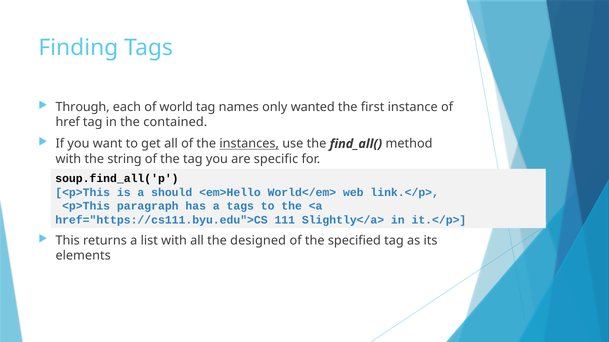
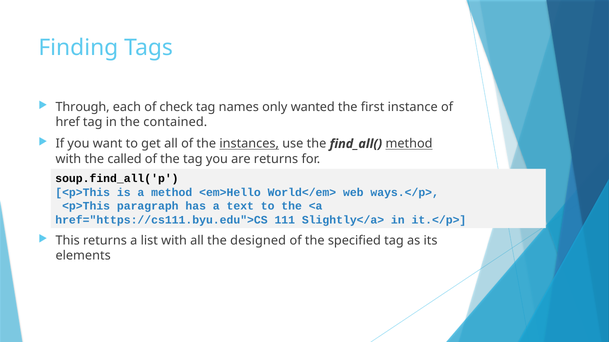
world: world -> check (176, 107)
method underline: none -> present (409, 144)
string: string -> called (125, 159)
are specific: specific -> returns (276, 159)
a should: should -> method (172, 193)
link.</p>: link.</p> -> ways.</p> (405, 193)
a tags: tags -> text (240, 206)
